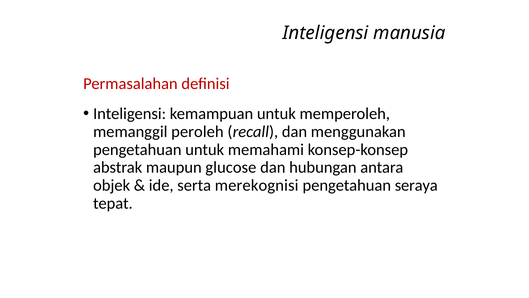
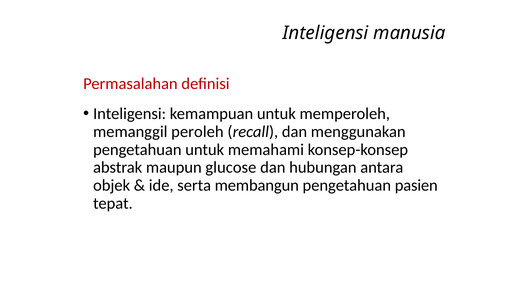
merekognisi: merekognisi -> membangun (257, 185)
seraya: seraya -> pasien (416, 185)
